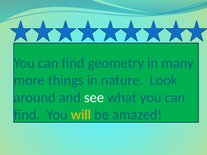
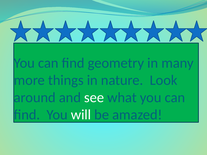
will colour: yellow -> white (81, 115)
